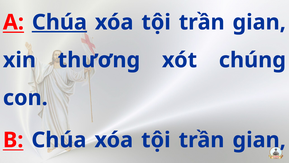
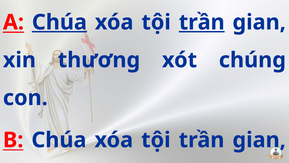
trần underline: none -> present (202, 22)
